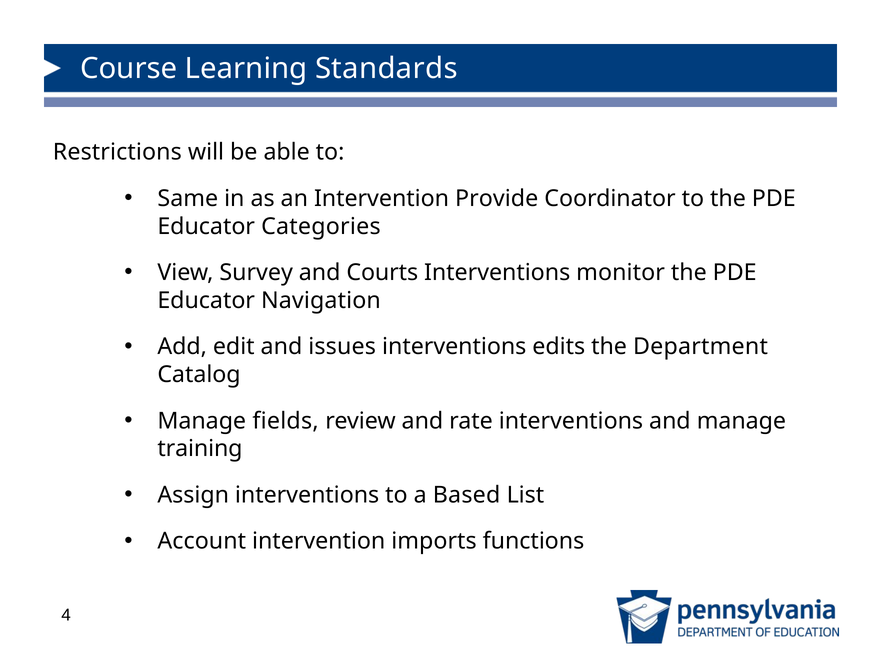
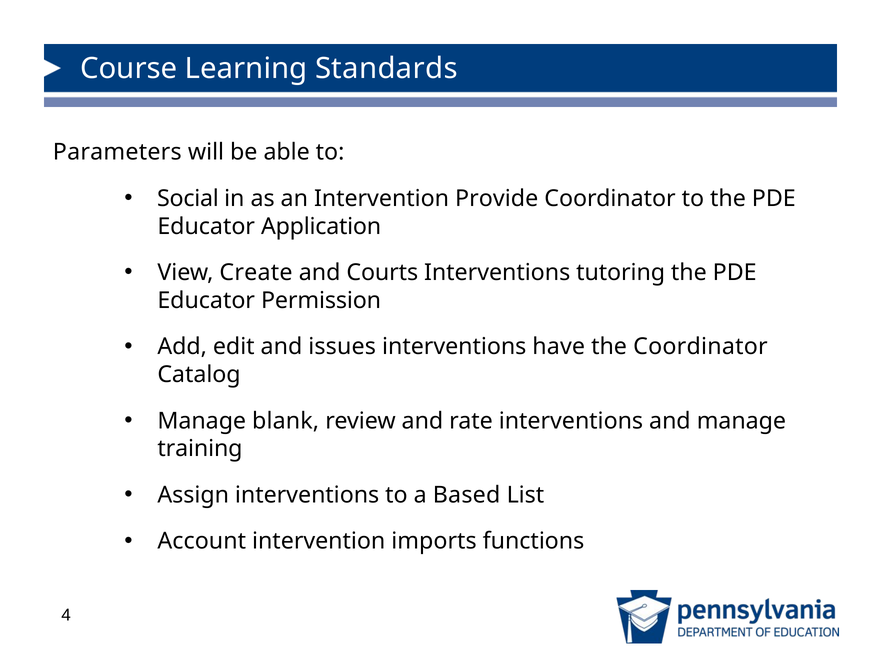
Restrictions: Restrictions -> Parameters (117, 152)
Same: Same -> Social (188, 198)
Categories: Categories -> Application (321, 226)
Survey: Survey -> Create (256, 272)
monitor: monitor -> tutoring (621, 272)
Navigation: Navigation -> Permission (321, 300)
edits: edits -> have (559, 347)
the Department: Department -> Coordinator (700, 347)
fields: fields -> blank (286, 421)
